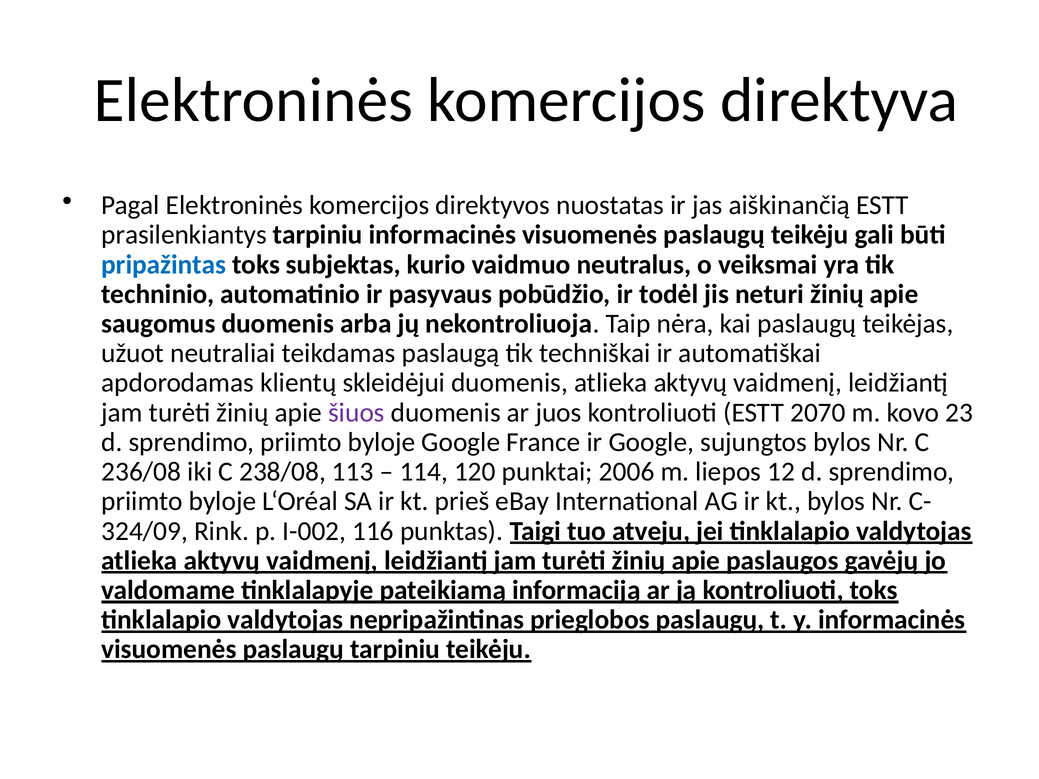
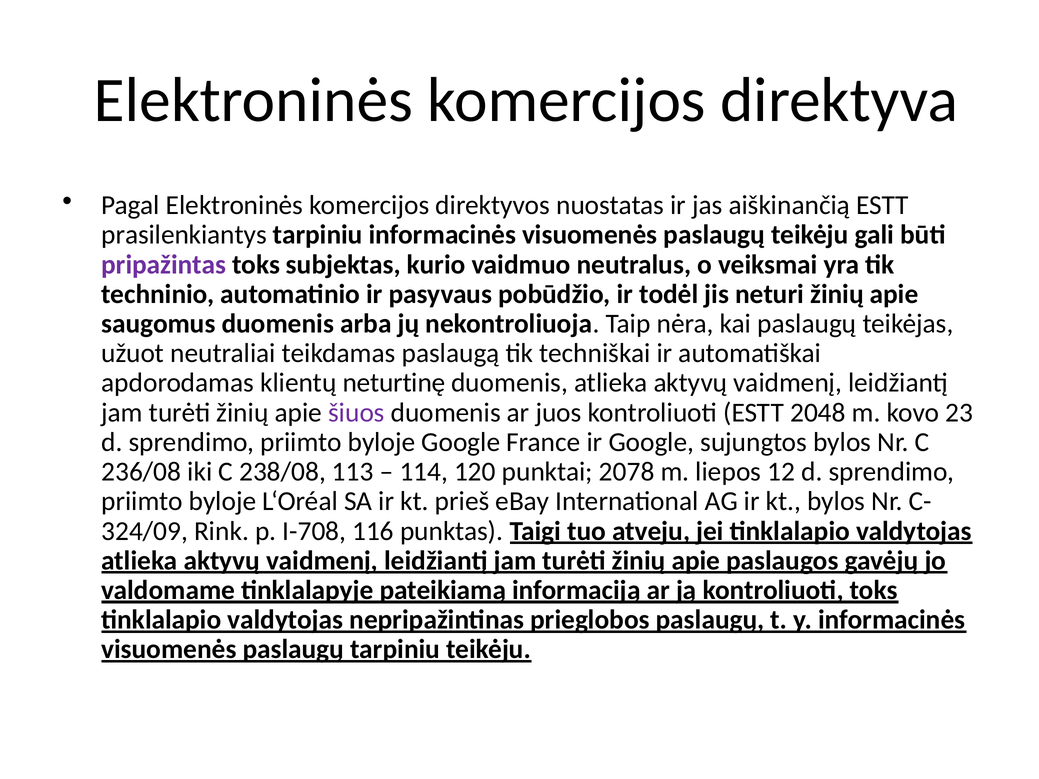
pripažintas colour: blue -> purple (164, 265)
skleidėjui: skleidėjui -> neturtinę (394, 383)
2070: 2070 -> 2048 (818, 413)
2006: 2006 -> 2078 (627, 472)
I-002: I-002 -> I-708 (314, 531)
